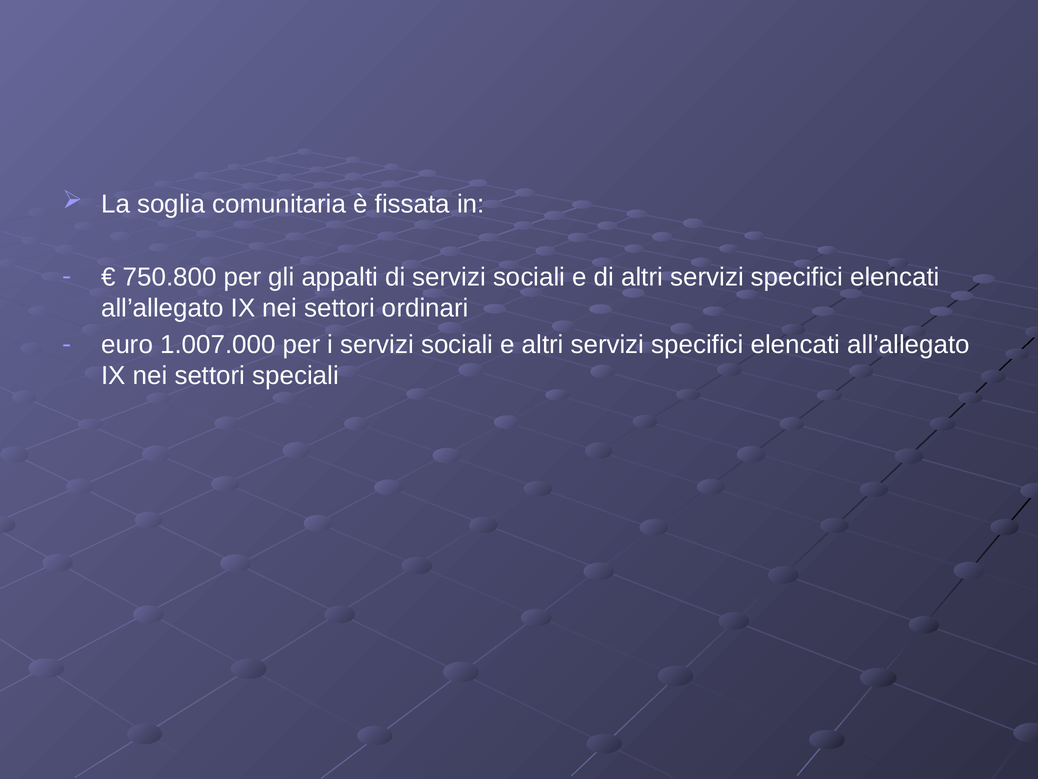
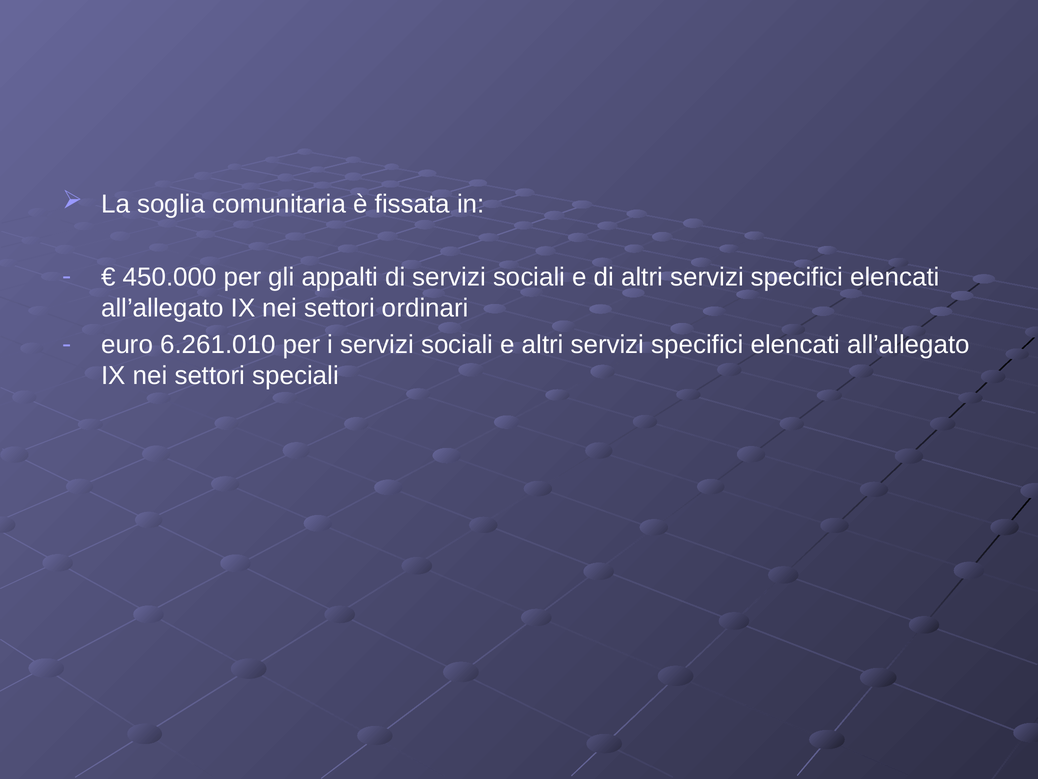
750.800: 750.800 -> 450.000 (170, 277)
1.007.000: 1.007.000 -> 6.261.010 (218, 344)
